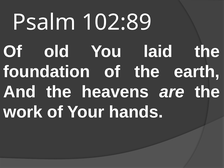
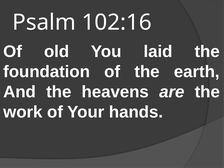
102:89: 102:89 -> 102:16 (117, 22)
